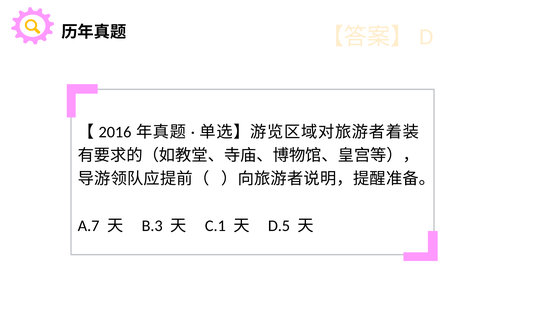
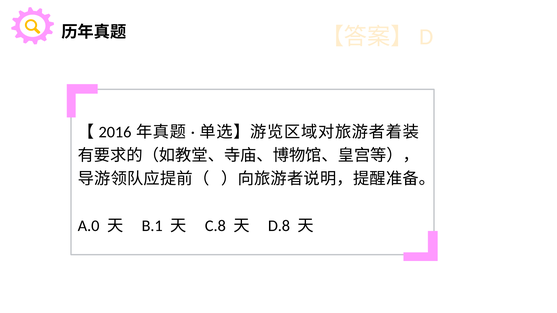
A.7: A.7 -> A.0 (89, 226)
B.3: B.3 -> B.1 (152, 226)
C.1: C.1 -> C.8 (215, 226)
D.5: D.5 -> D.8 (279, 226)
